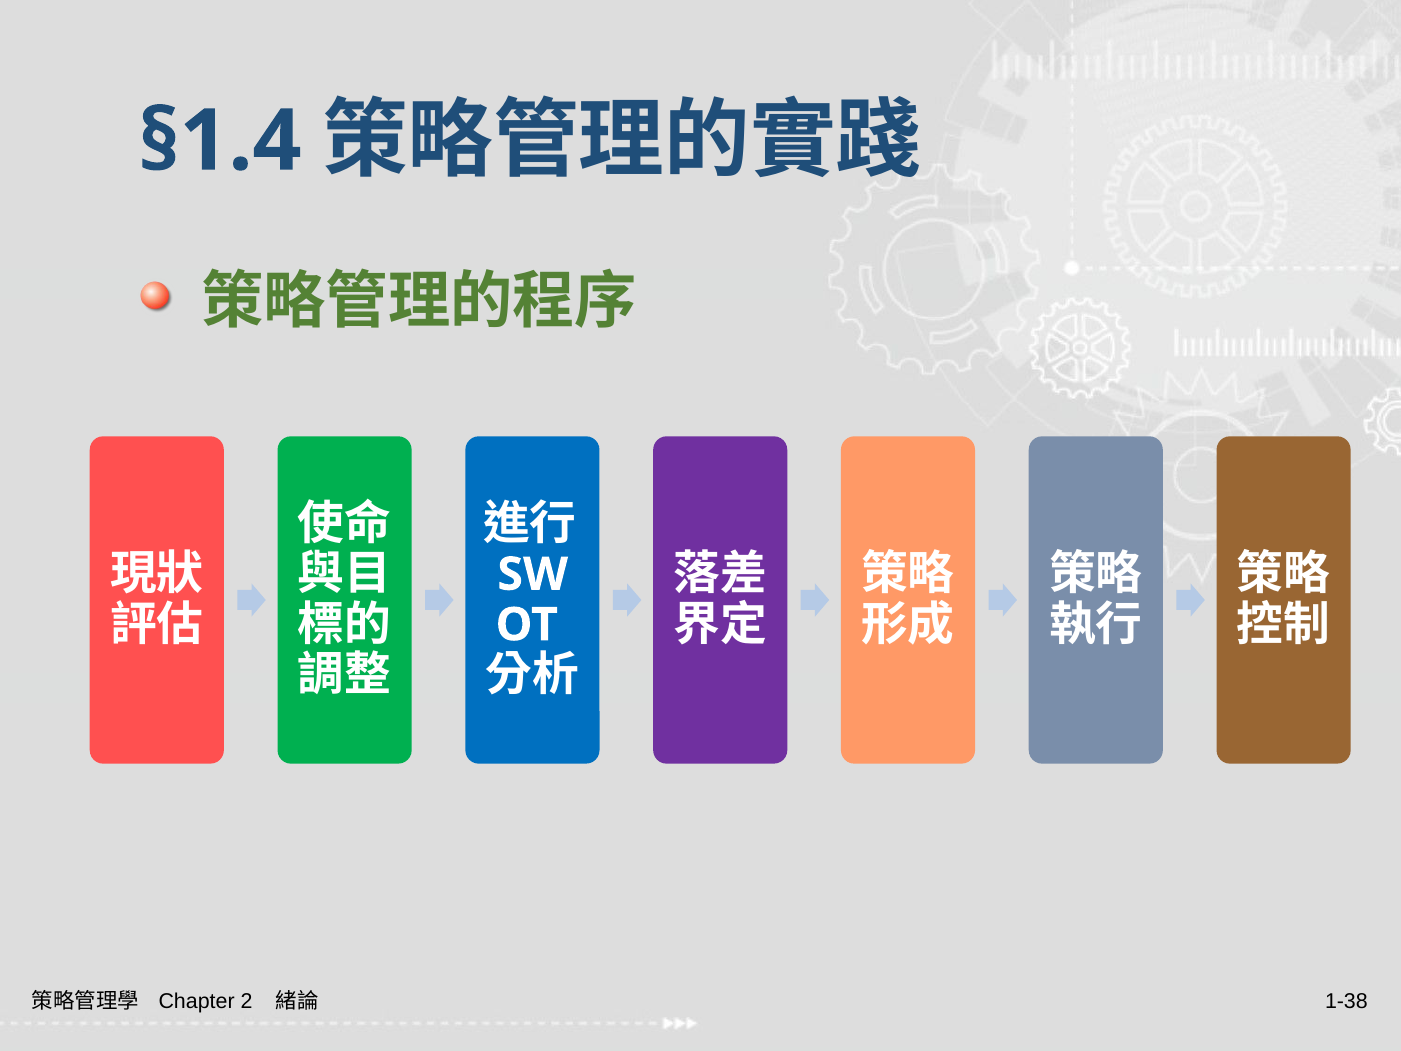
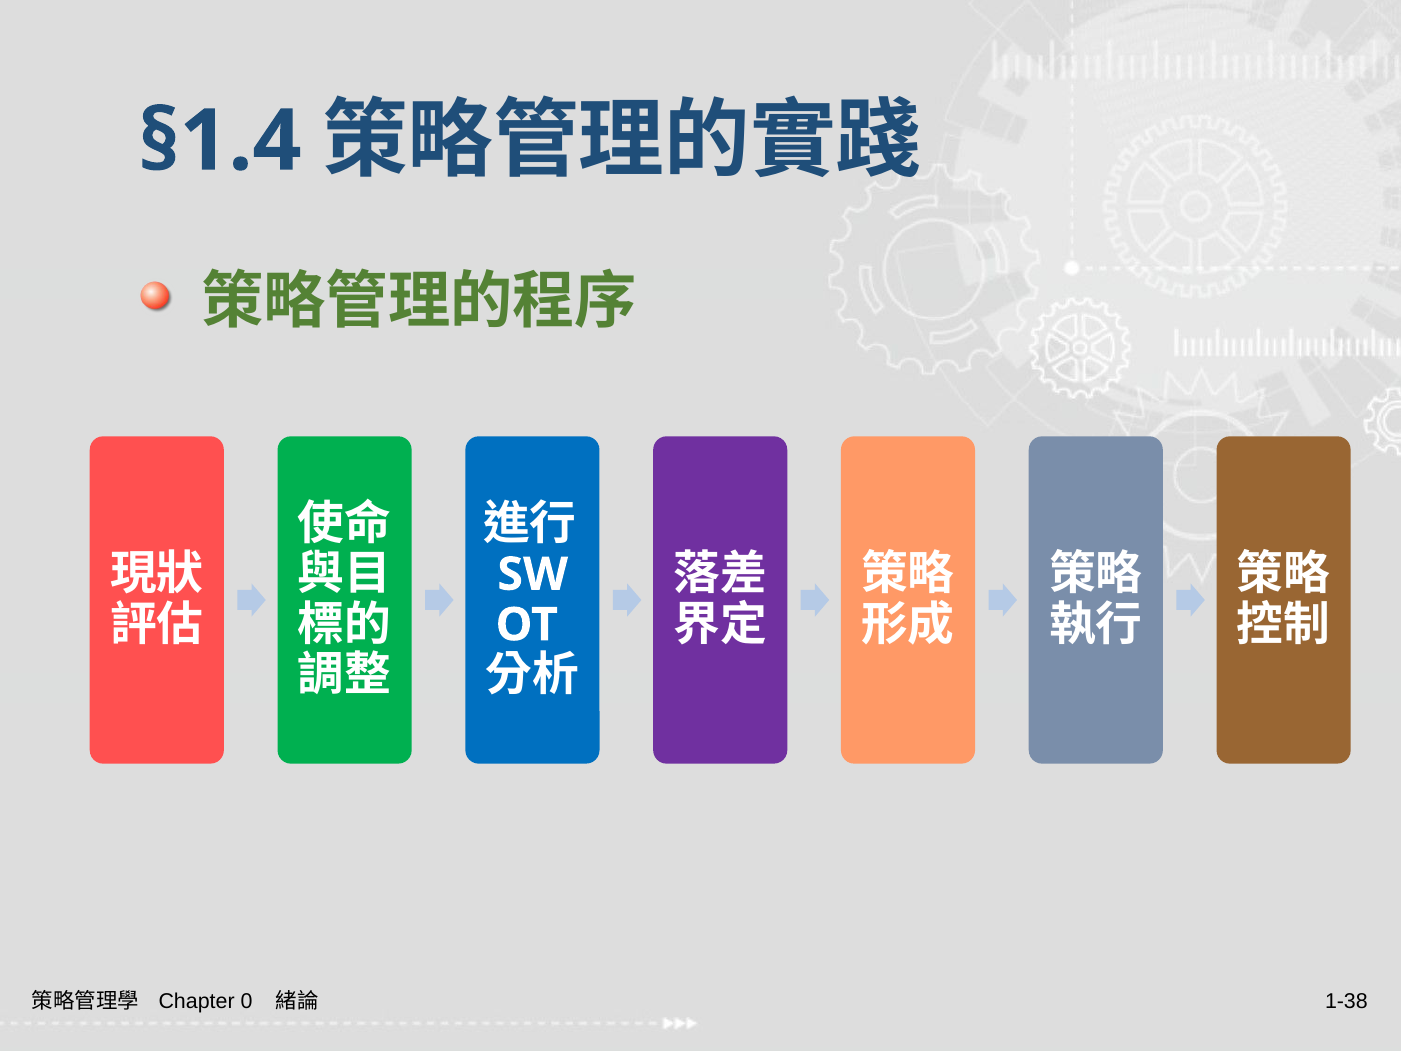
2: 2 -> 0 (247, 1001)
